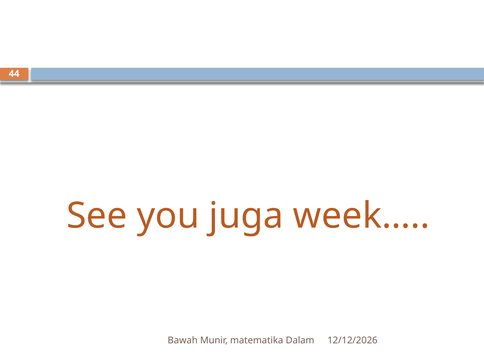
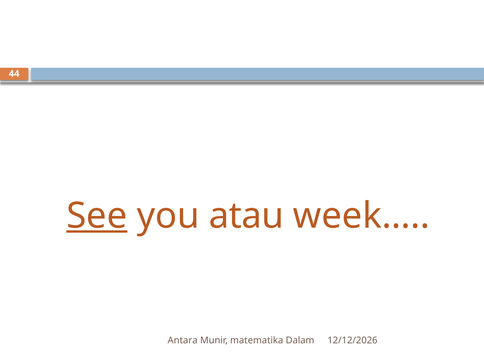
See underline: none -> present (97, 216)
juga: juga -> atau (246, 216)
Bawah: Bawah -> Antara (183, 340)
